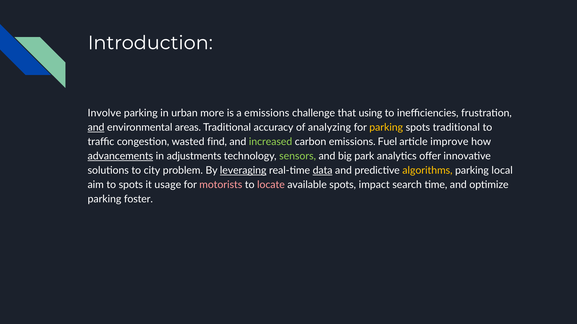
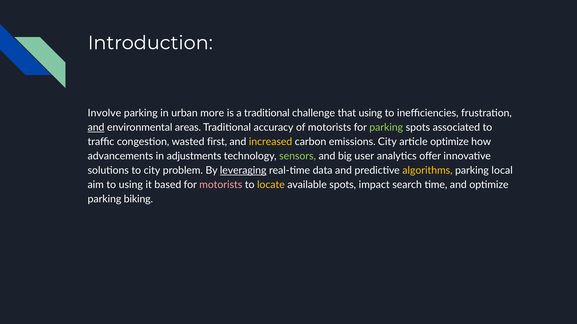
a emissions: emissions -> traditional (267, 113)
of analyzing: analyzing -> motorists (329, 128)
parking colour: yellow -> light green (386, 128)
spots traditional: traditional -> associated (456, 128)
find: find -> first (217, 142)
increased colour: light green -> yellow (271, 142)
emissions Fuel: Fuel -> City (387, 142)
article improve: improve -> optimize (450, 142)
advancements underline: present -> none (120, 156)
park: park -> user (364, 156)
data underline: present -> none (323, 171)
to spots: spots -> using (131, 185)
usage: usage -> based (168, 185)
locate colour: pink -> yellow (271, 185)
foster: foster -> biking (138, 200)
